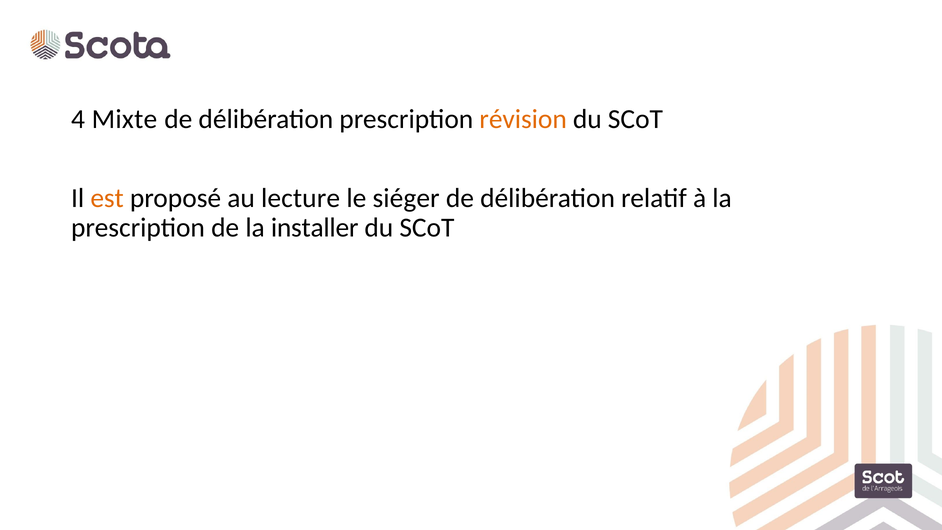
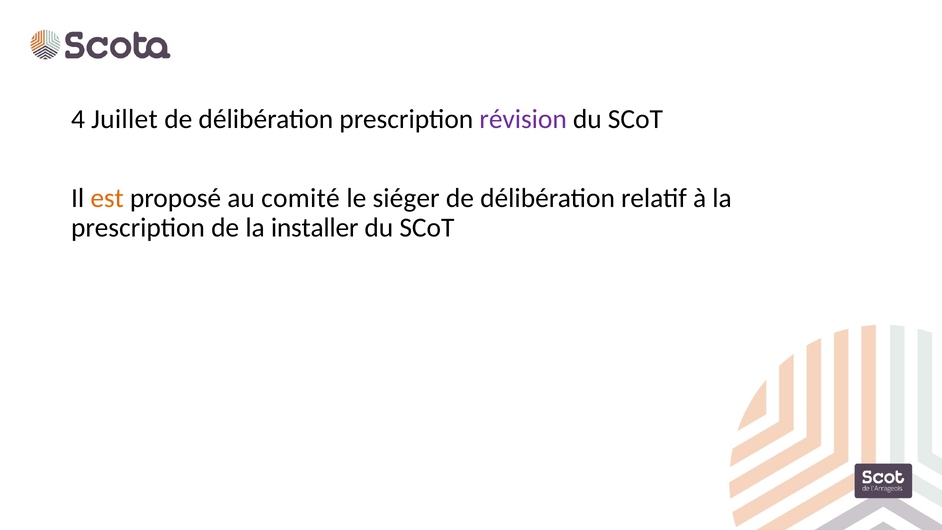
Mixte: Mixte -> Juillet (124, 119)
révision colour: orange -> purple (523, 119)
lecture: lecture -> comité (300, 198)
